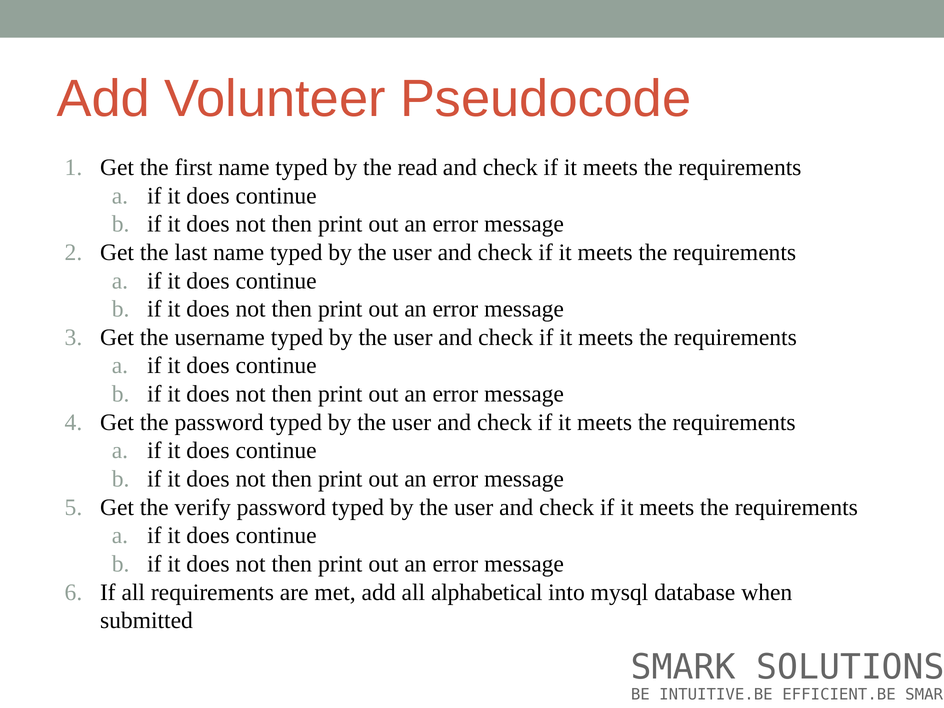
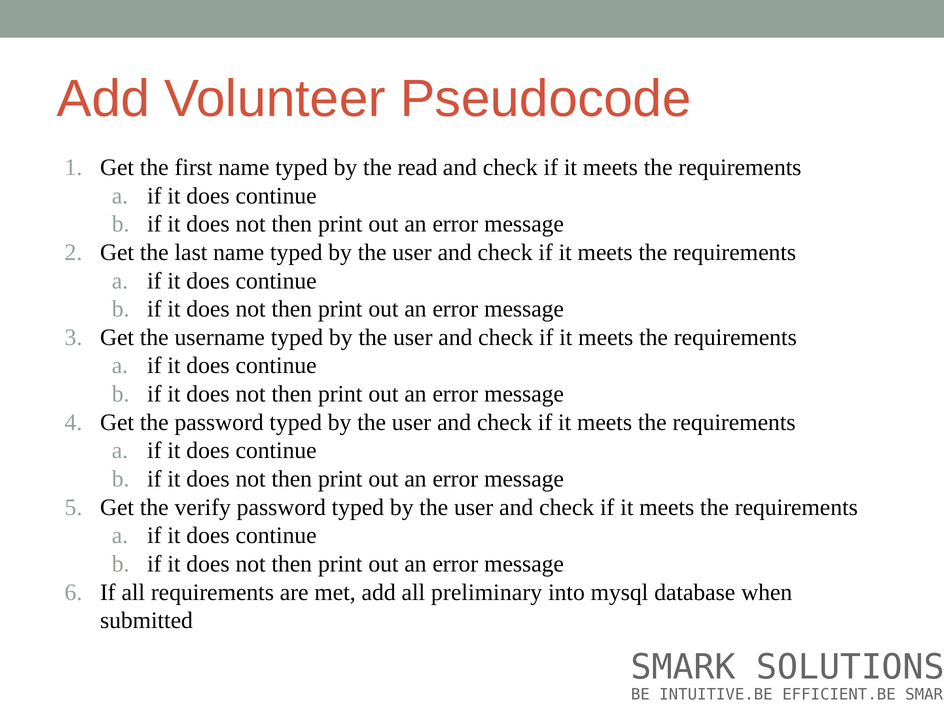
alphabetical: alphabetical -> preliminary (487, 592)
